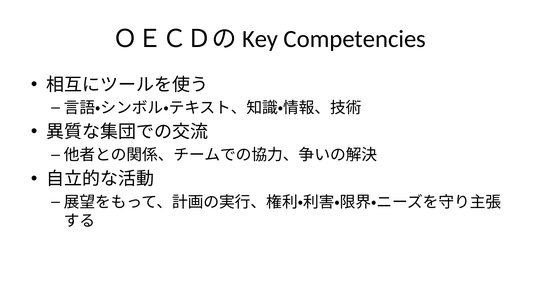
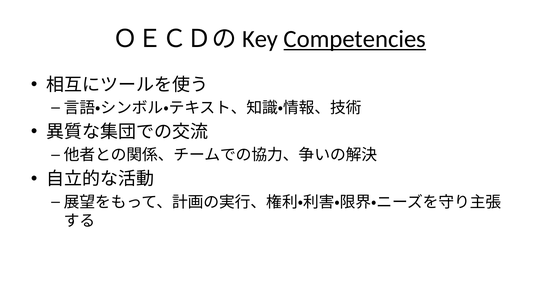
Competencies underline: none -> present (355, 39)
